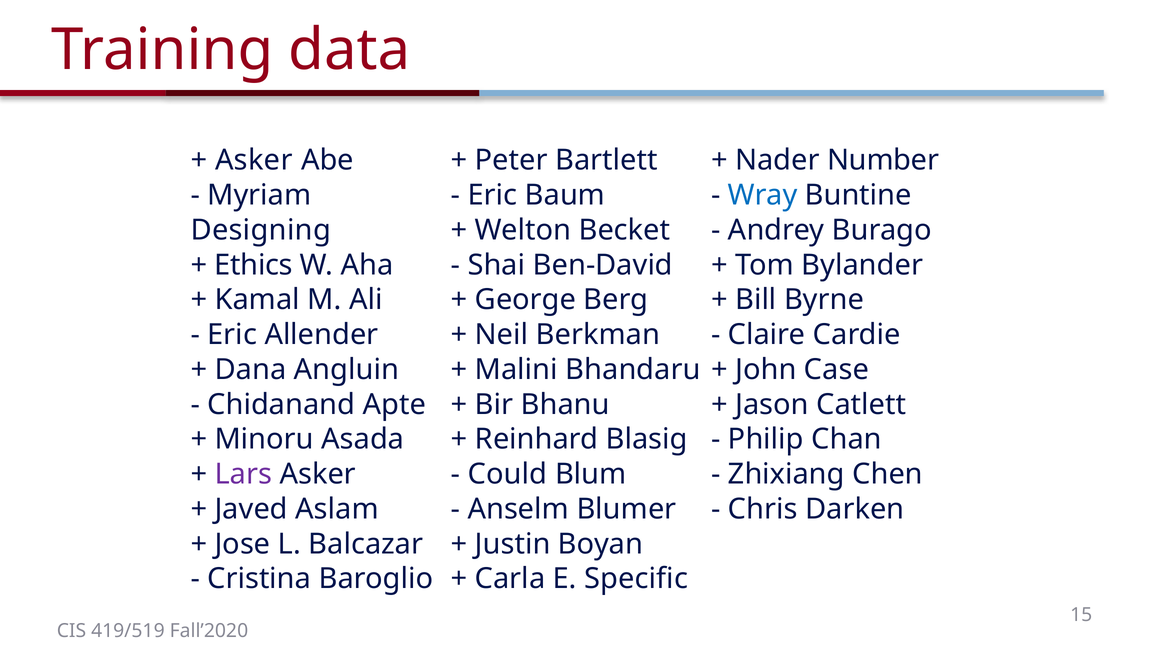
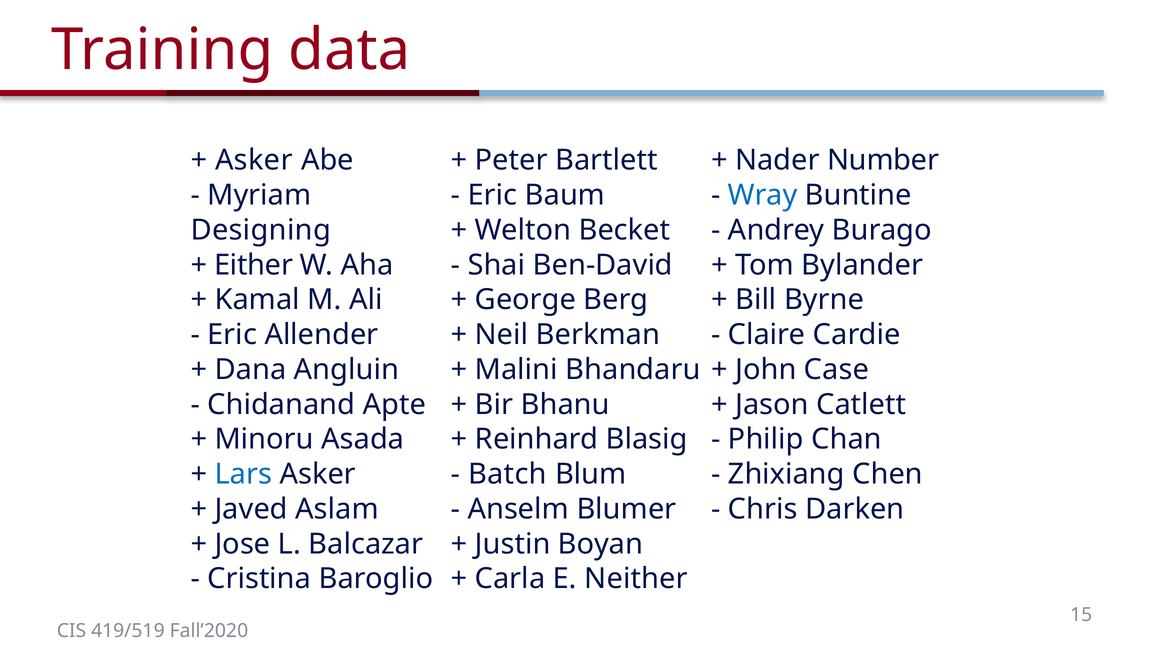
Ethics: Ethics -> Either (254, 265)
Lars colour: purple -> blue (243, 474)
Could: Could -> Batch (507, 474)
Specific: Specific -> Neither (636, 579)
